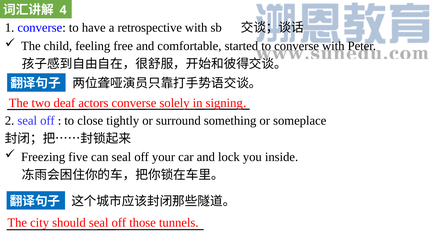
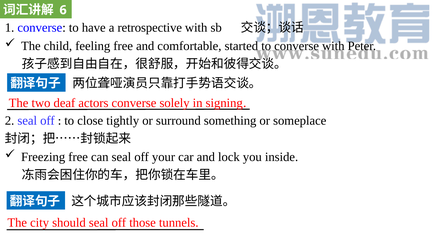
4: 4 -> 6 (63, 10)
Freezing five: five -> free (78, 157)
